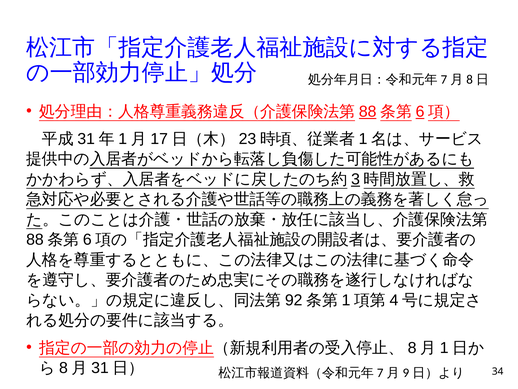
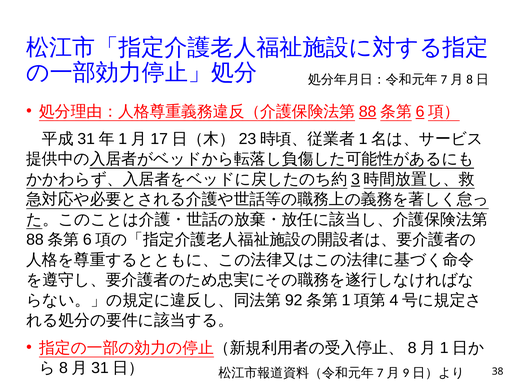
34: 34 -> 38 (498, 371)
